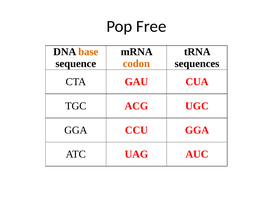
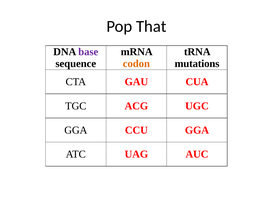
Free: Free -> That (151, 26)
base colour: orange -> purple (88, 52)
sequences: sequences -> mutations (197, 64)
